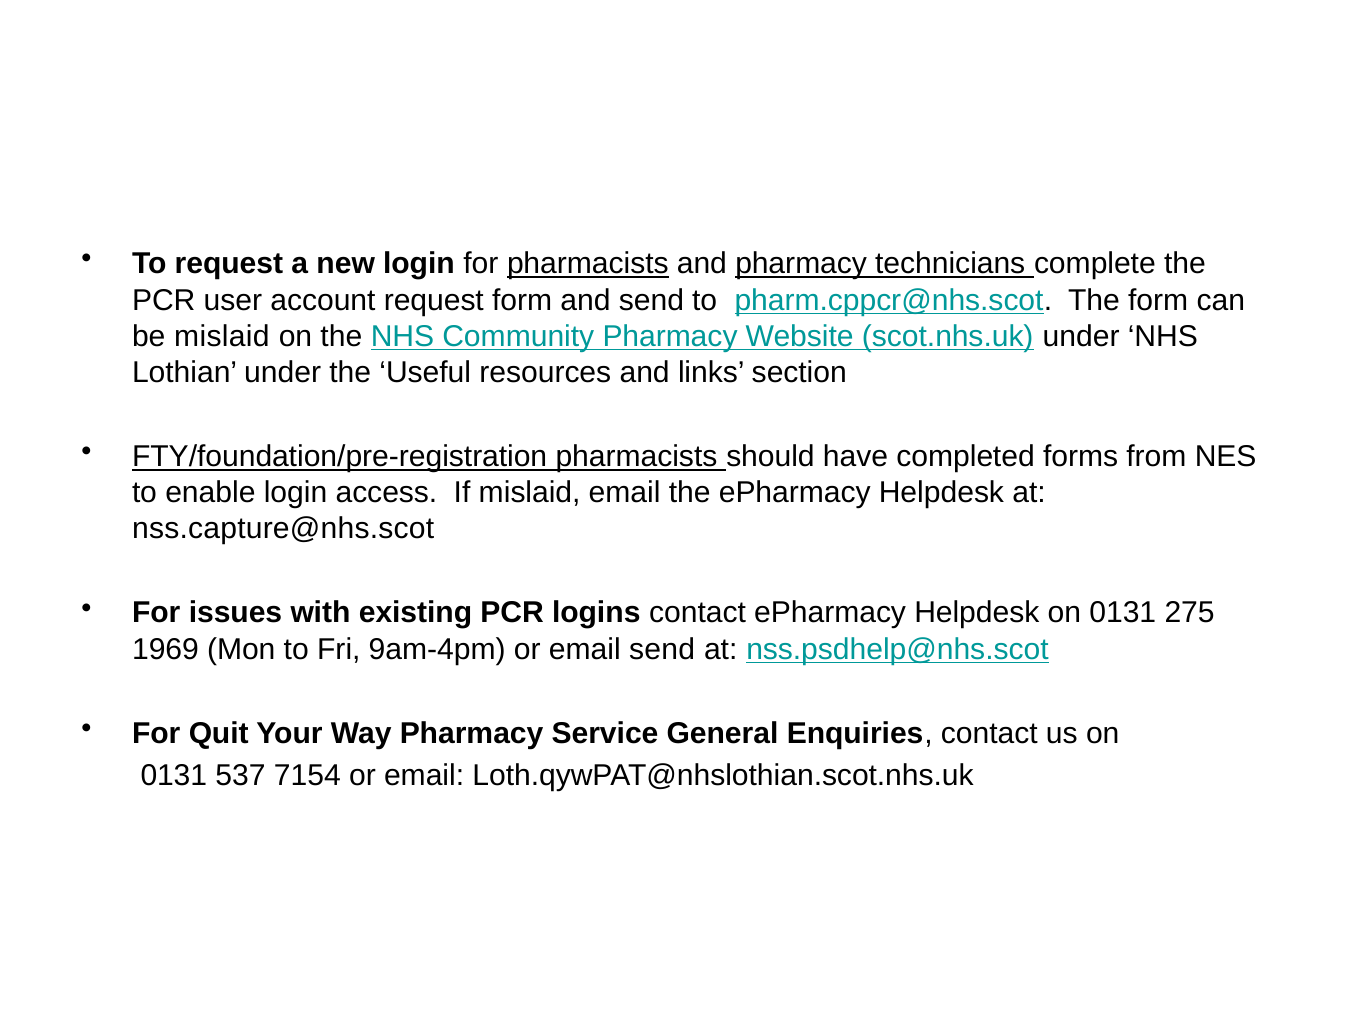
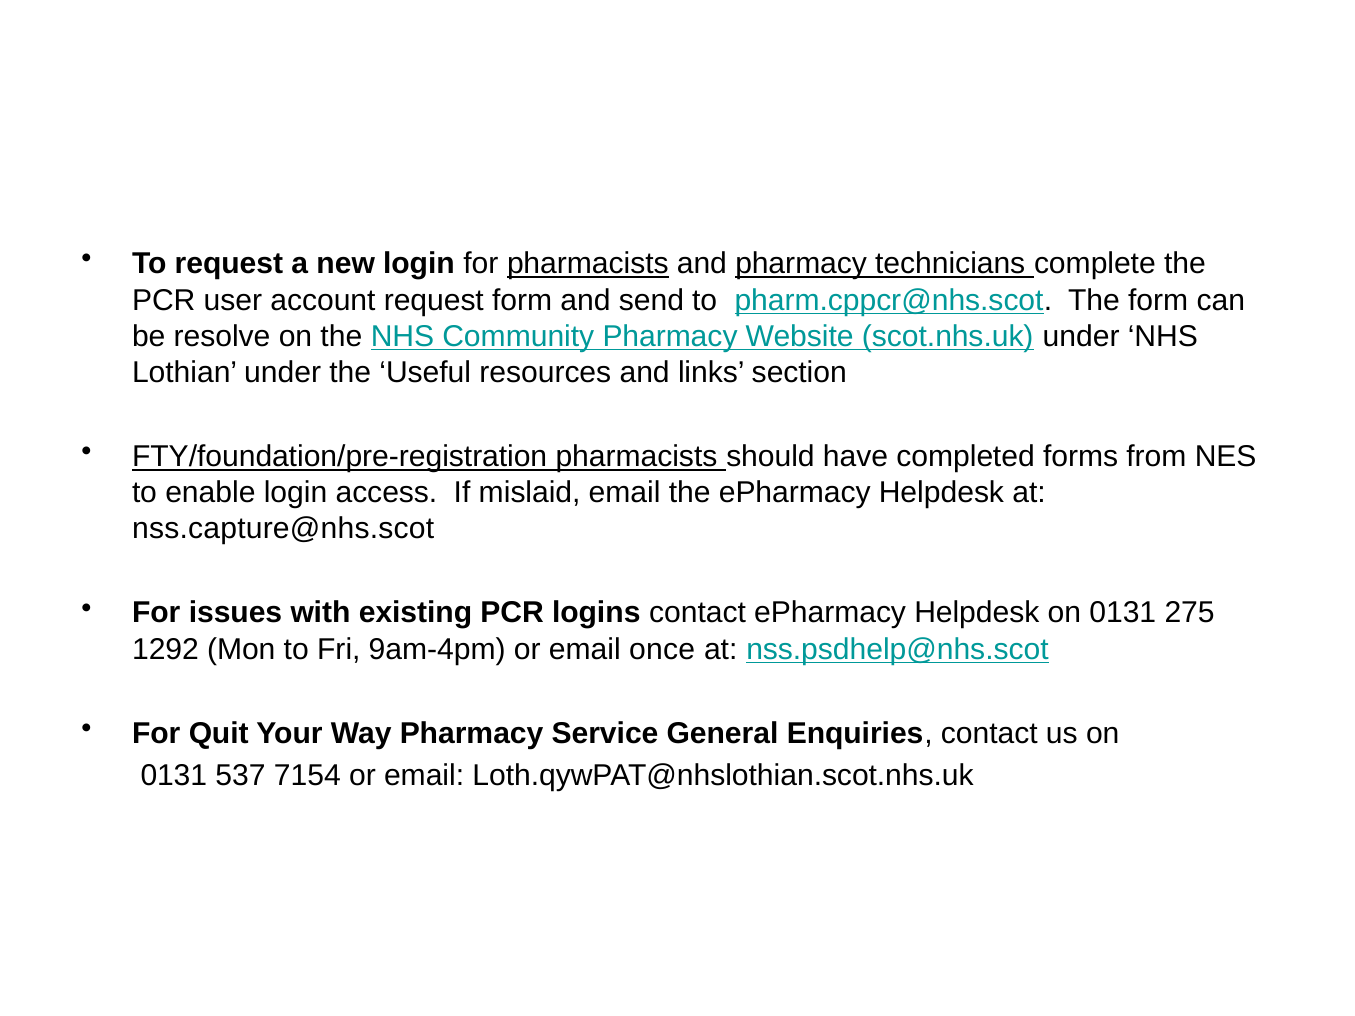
be mislaid: mislaid -> resolve (222, 336)
1969: 1969 -> 1292 (165, 649)
email send: send -> once (662, 649)
